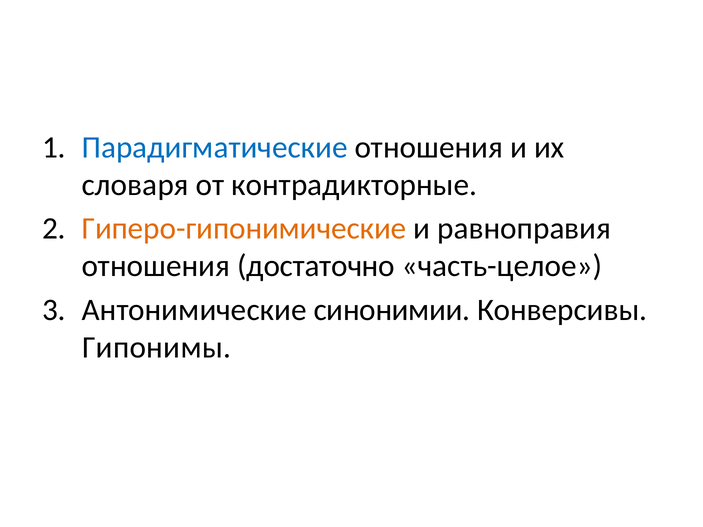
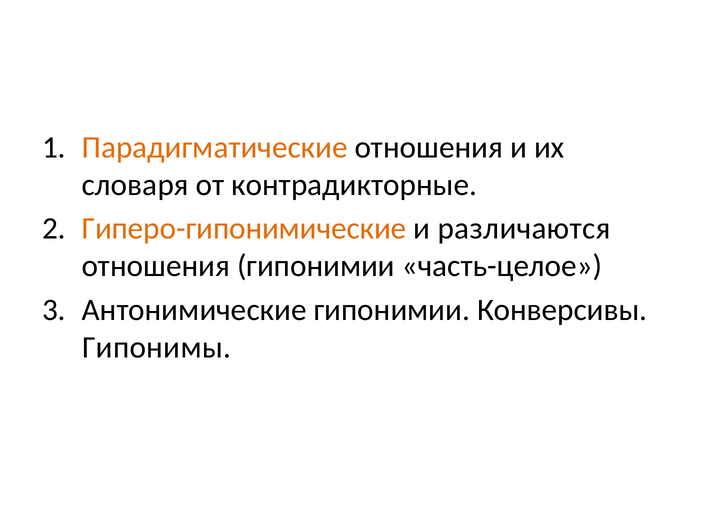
Парадигматические colour: blue -> orange (215, 147)
равноправия: равноправия -> различаются (524, 229)
отношения достаточно: достаточно -> гипонимии (316, 266)
Антонимические синонимии: синонимии -> гипонимии (392, 310)
